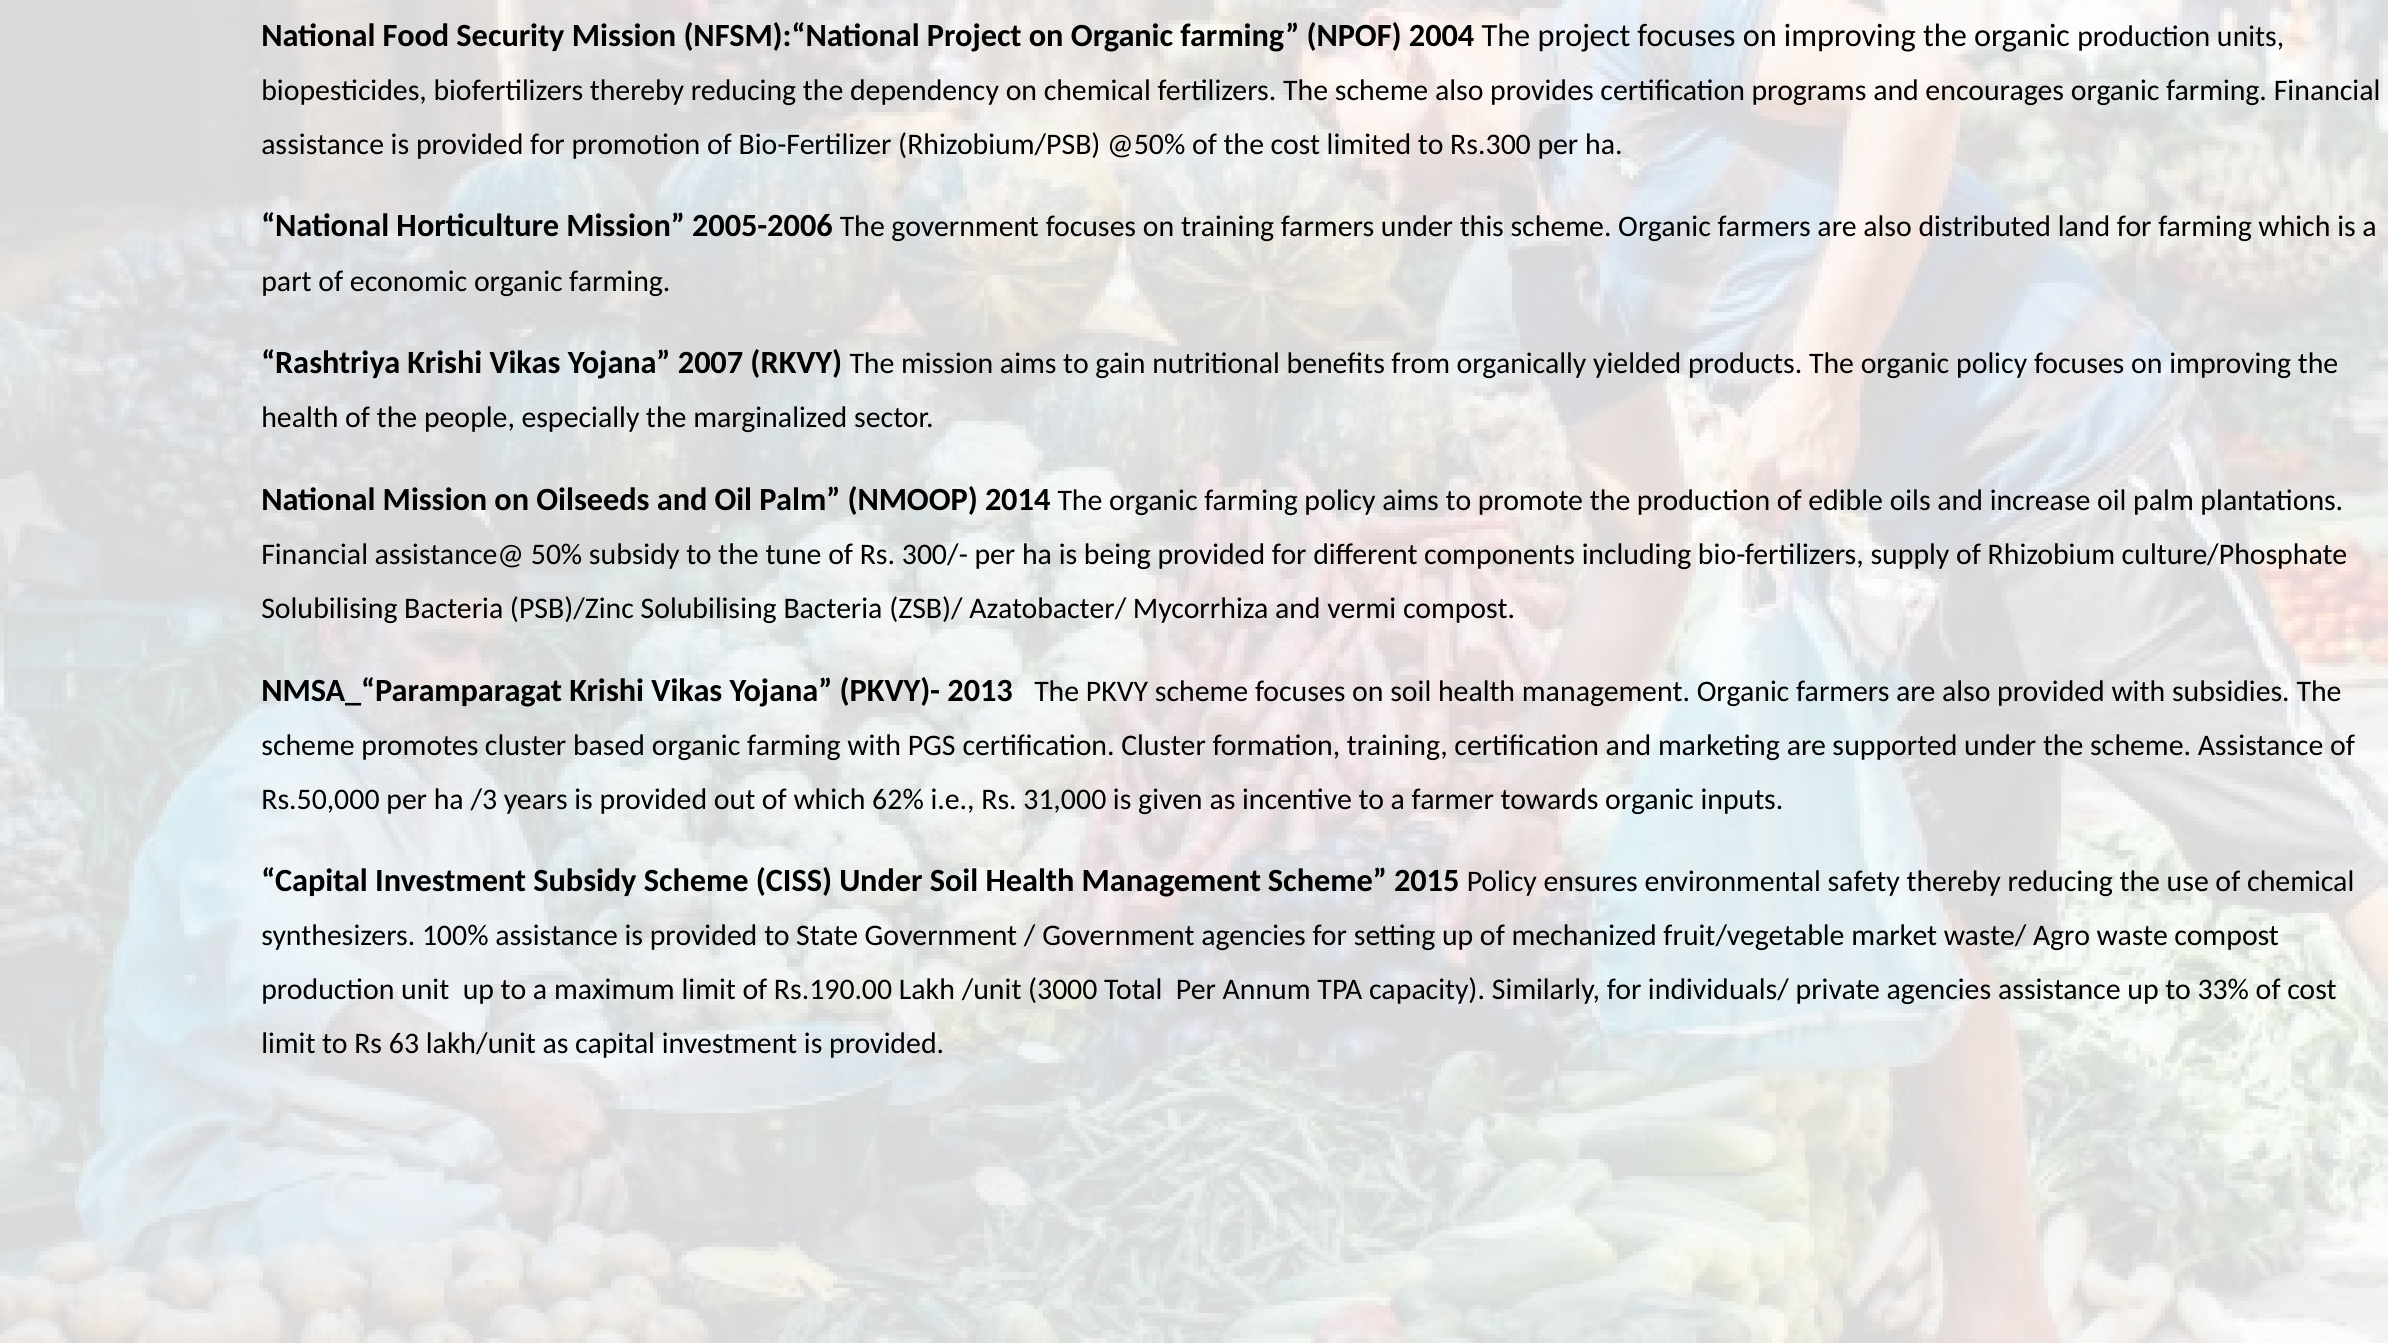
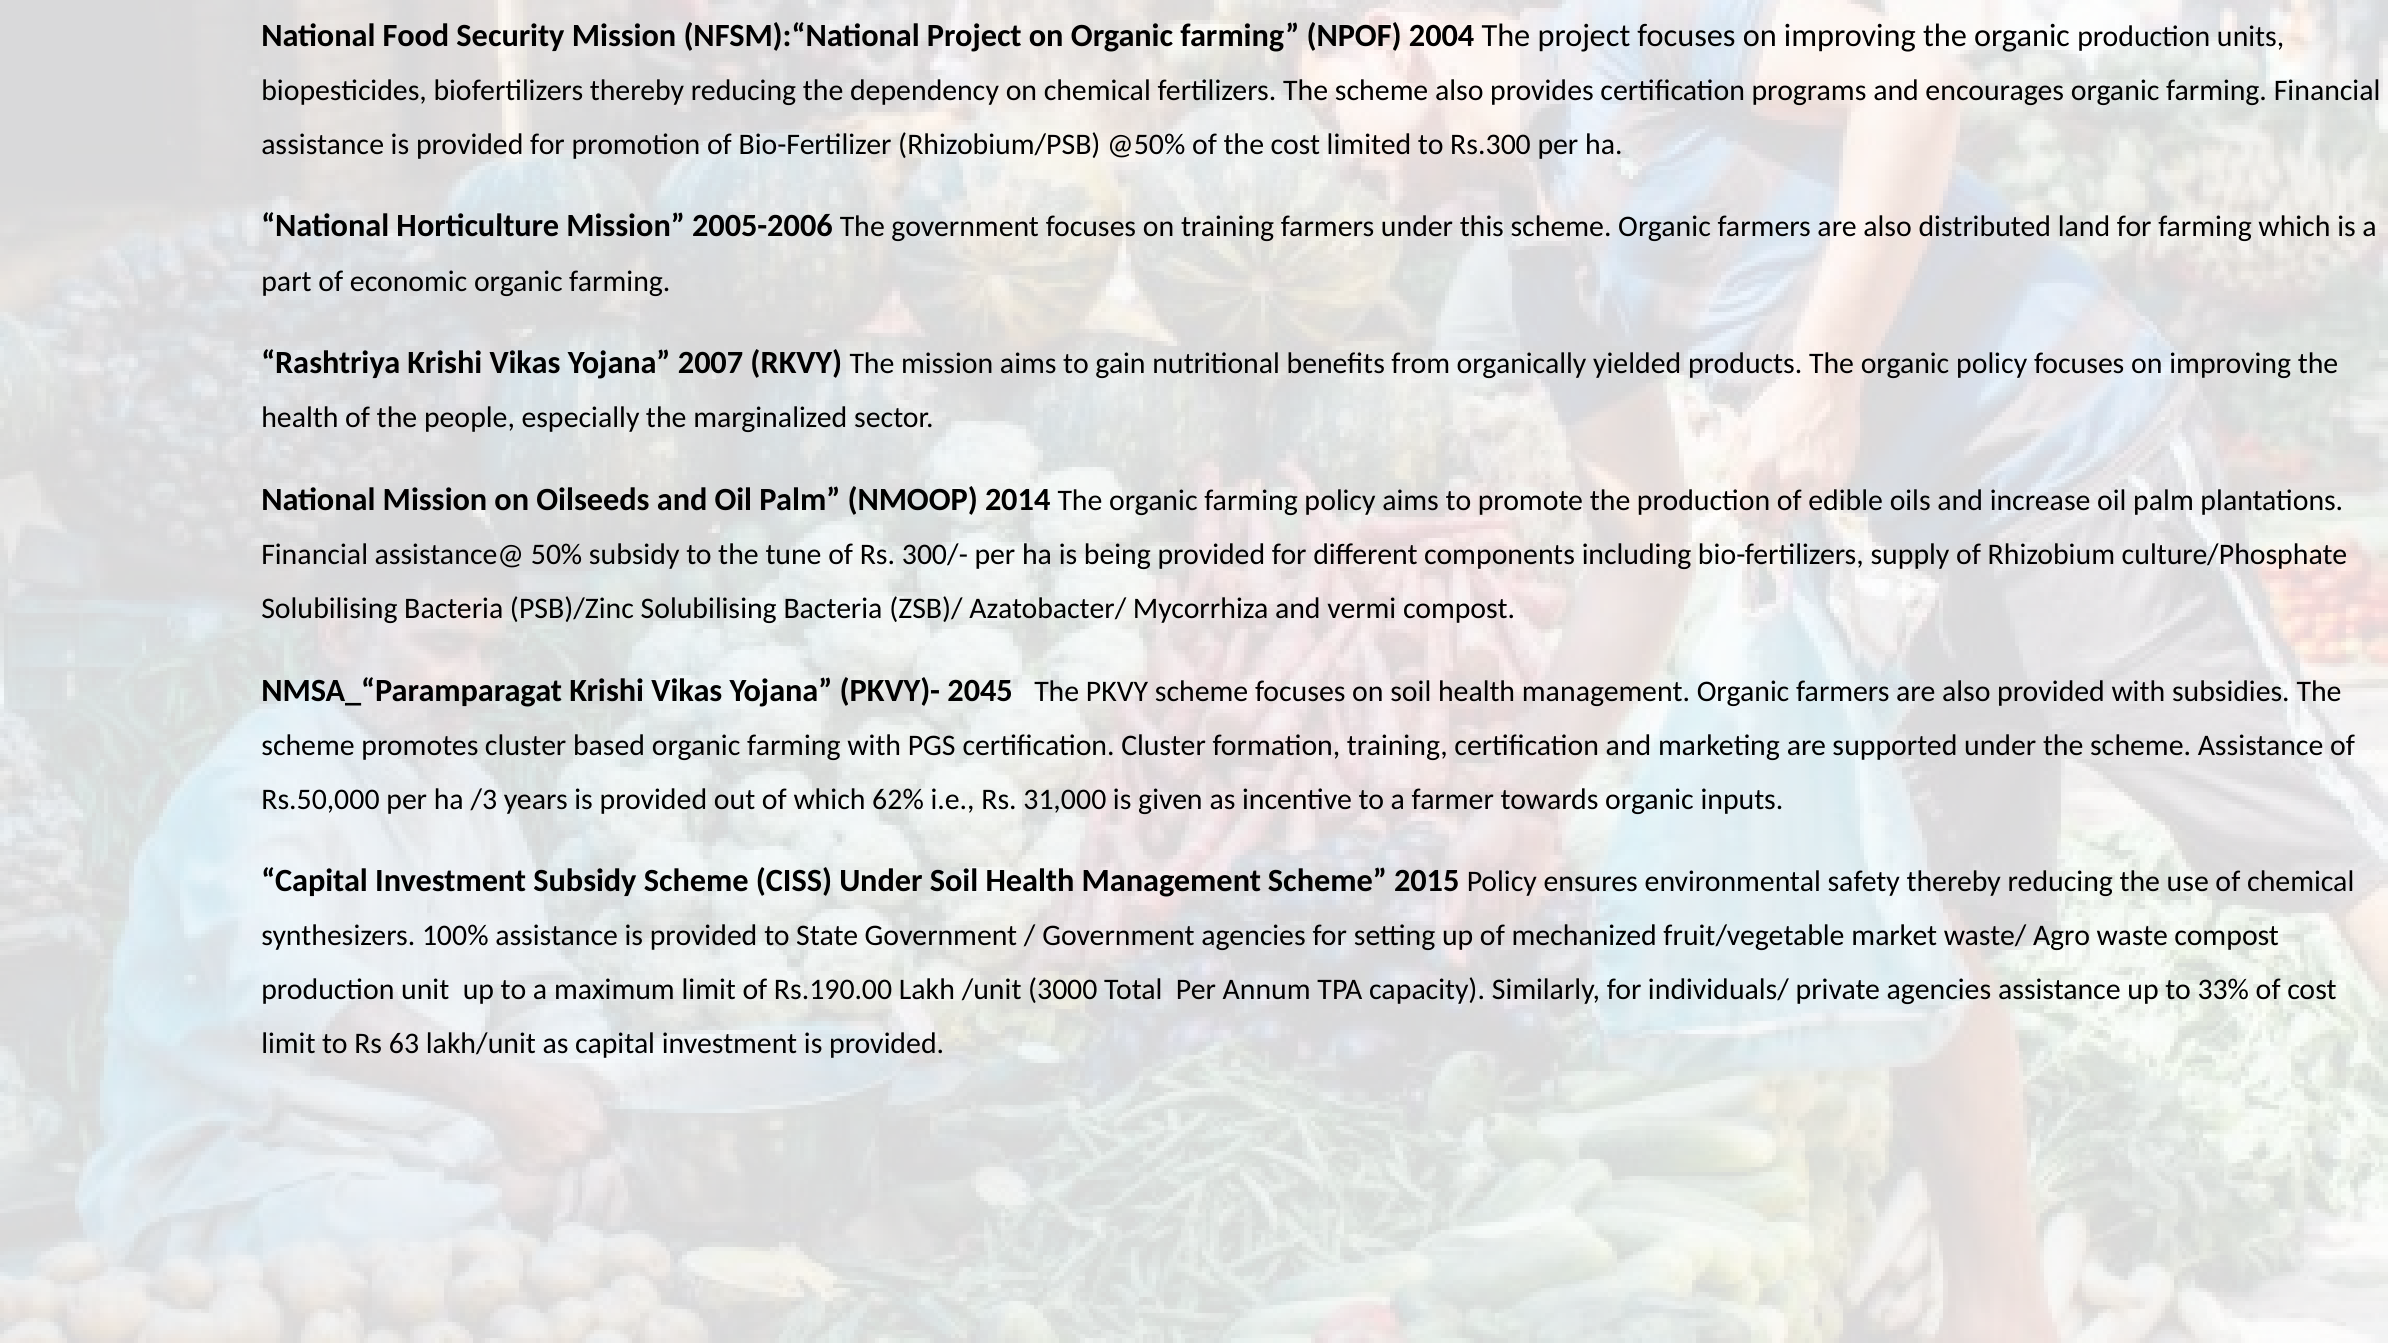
2013: 2013 -> 2045 (980, 691)
